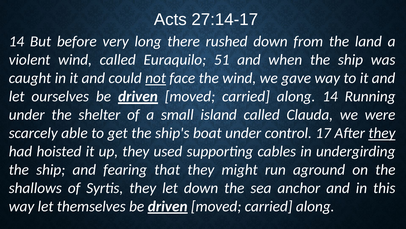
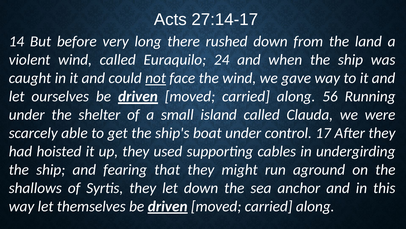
51: 51 -> 24 (222, 60)
along 14: 14 -> 56 (330, 96)
they underline: present -> none (382, 133)
